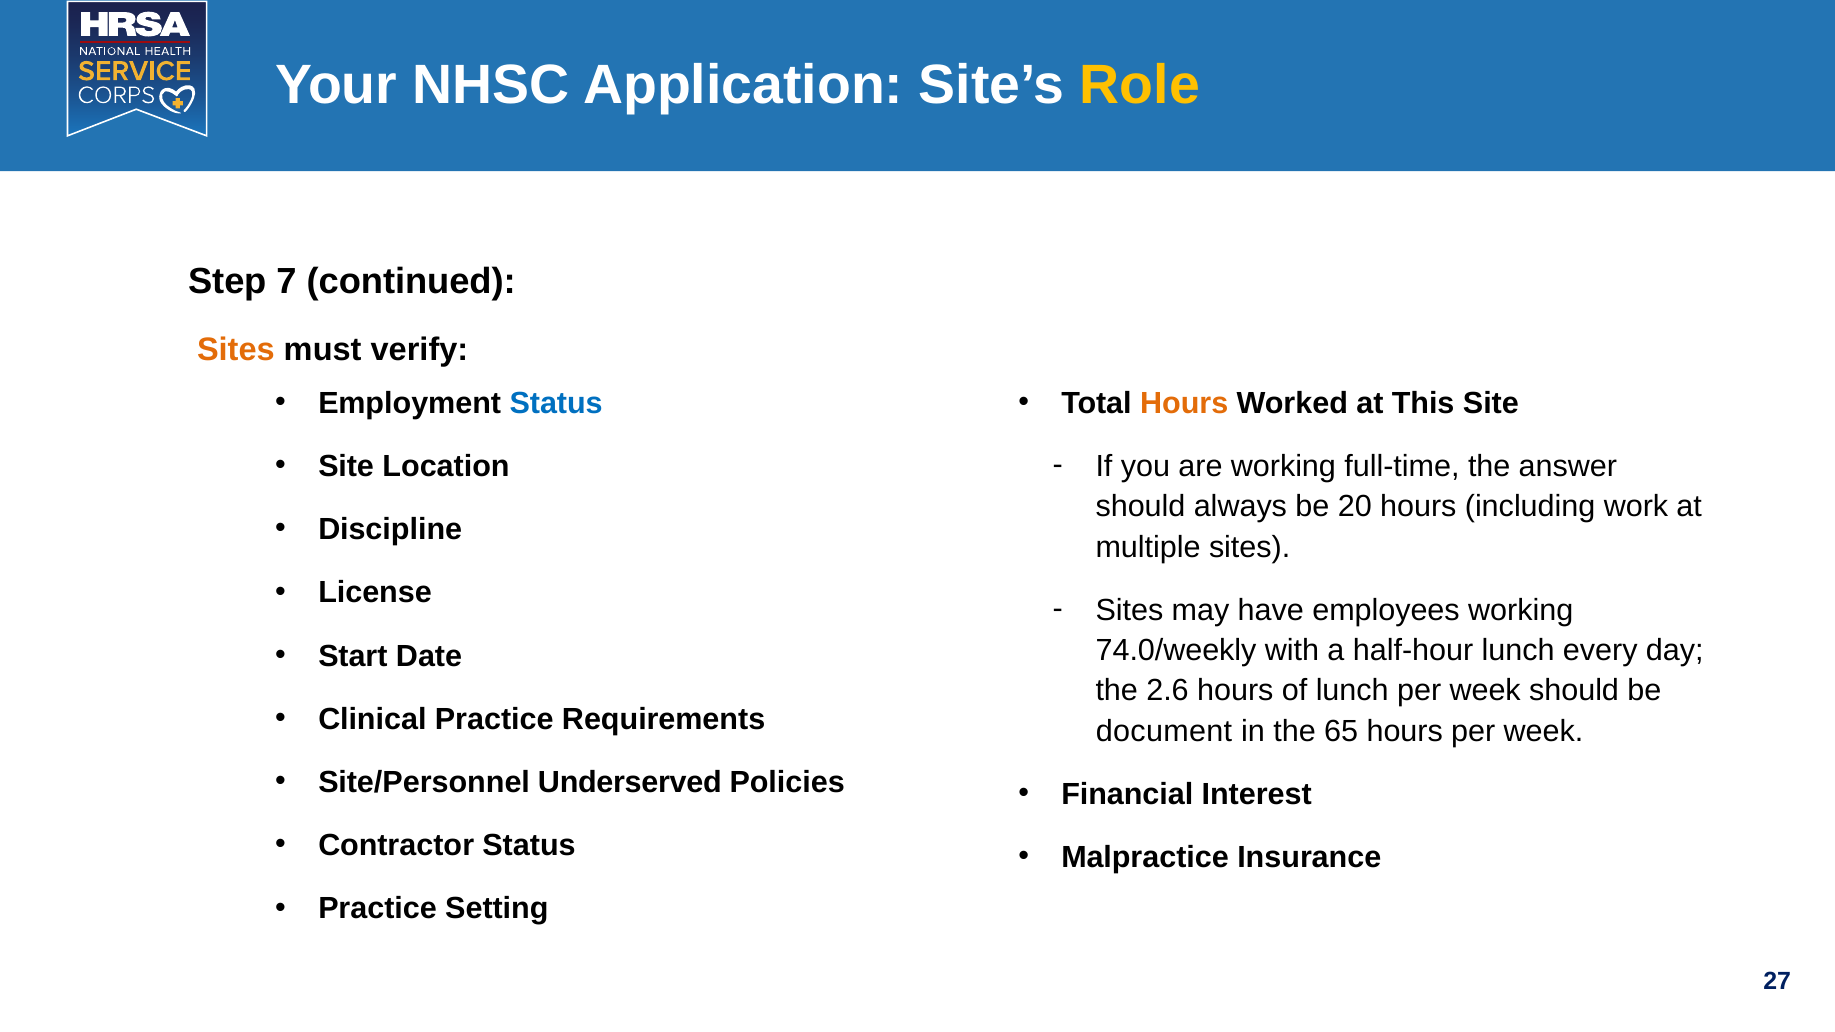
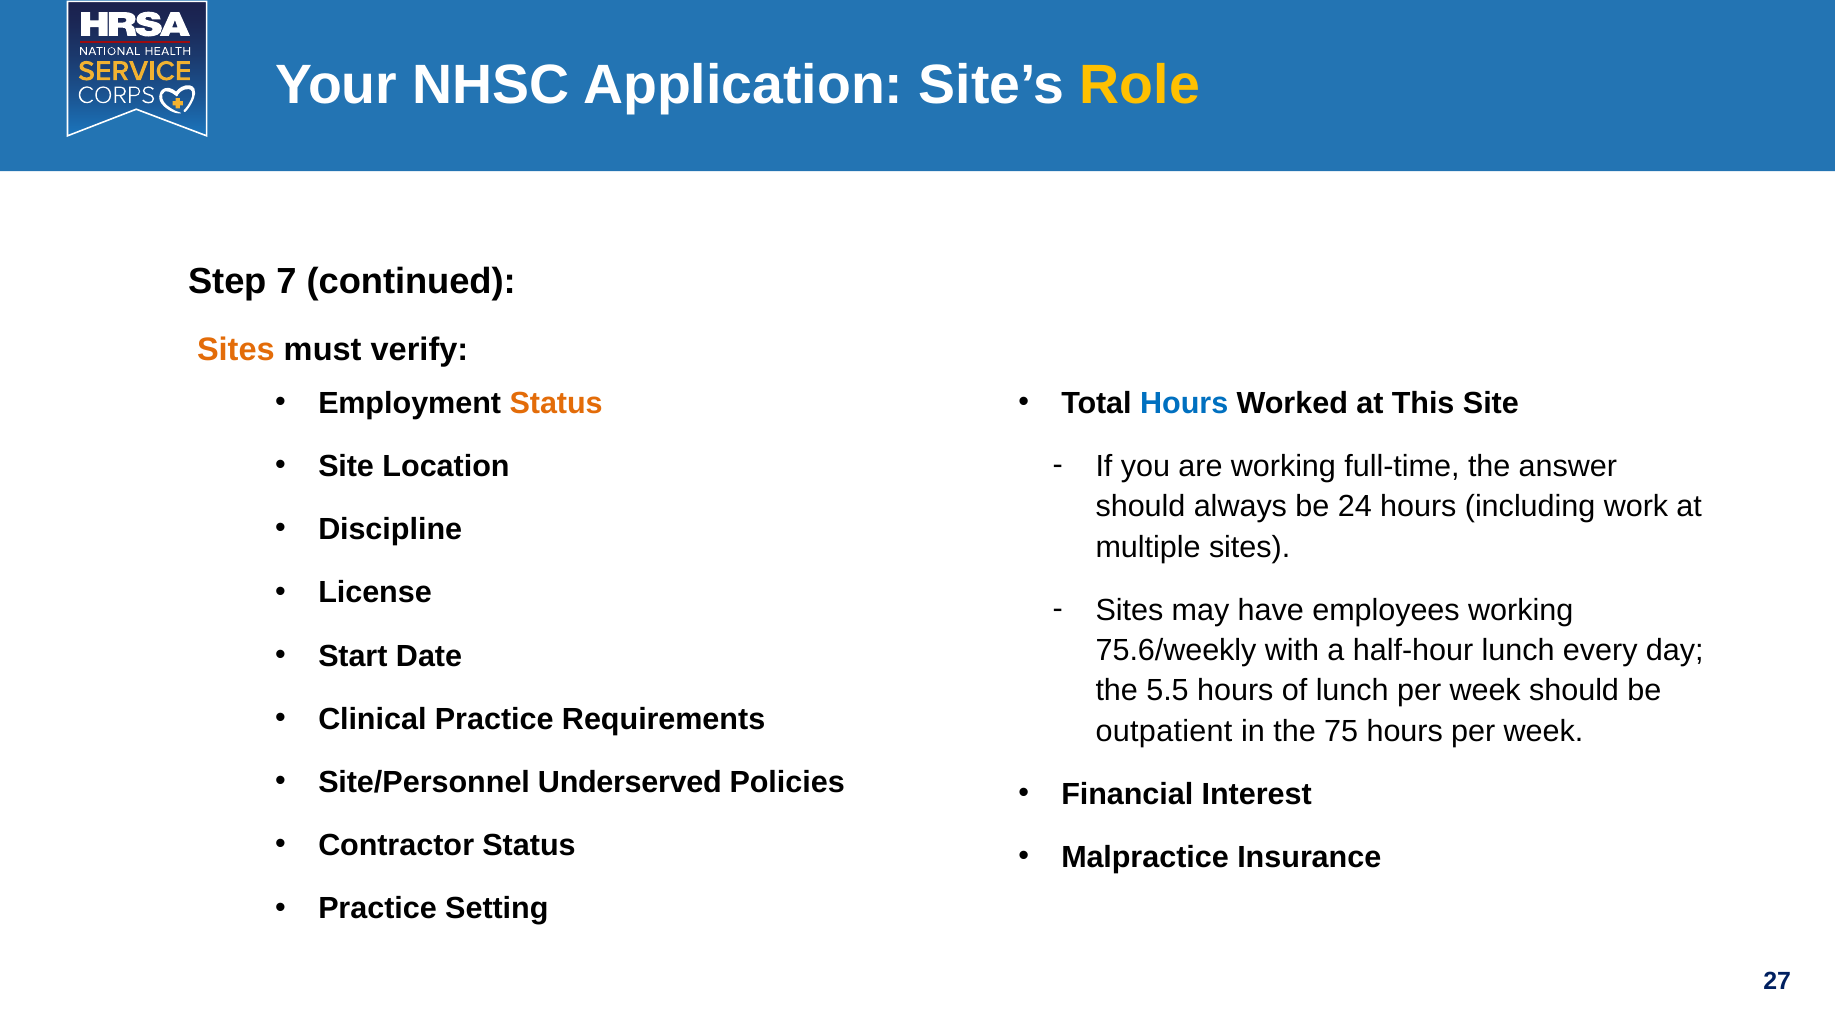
Status colour: blue -> orange (556, 403)
Hours colour: orange -> blue (1184, 403)
20: 20 -> 24 (1355, 507)
74.0/weekly: 74.0/weekly -> 75.6/weekly (1176, 651)
2.6: 2.6 -> 5.5 (1168, 691)
document: document -> outpatient (1164, 731)
65: 65 -> 75 (1341, 731)
